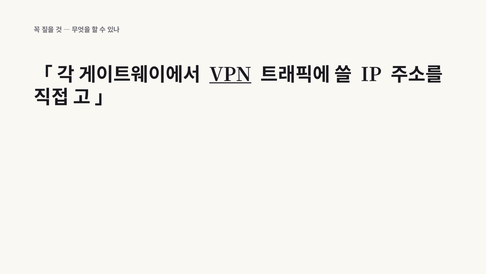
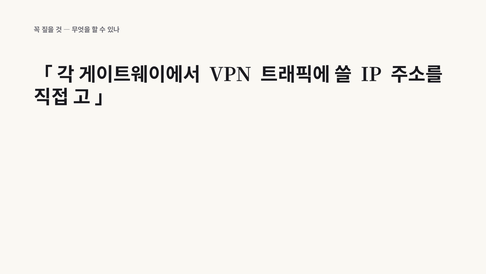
VPN underline: present -> none (230, 75)
